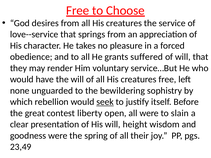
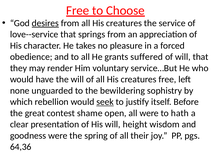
desires underline: none -> present (45, 23)
liberty: liberty -> shame (90, 113)
slain: slain -> hath (180, 113)
23,49: 23,49 -> 64,36 (21, 147)
